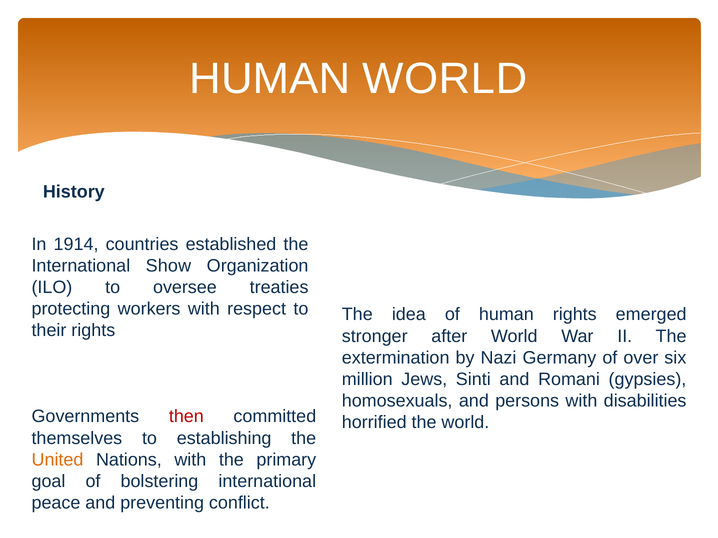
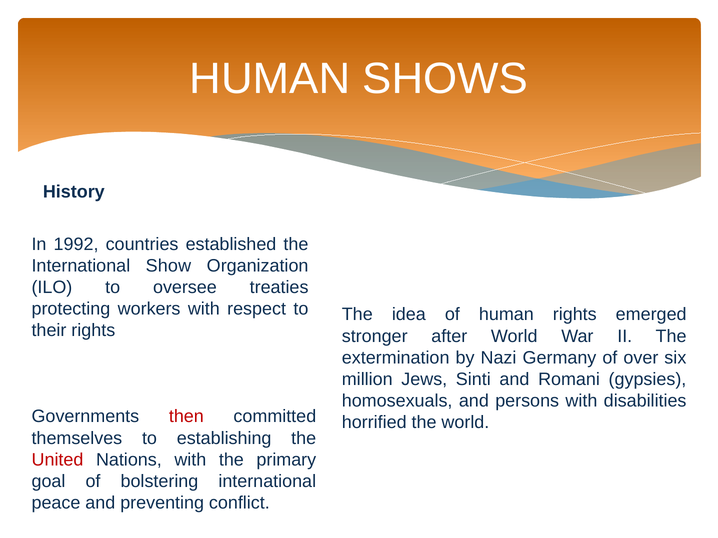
HUMAN WORLD: WORLD -> SHOWS (445, 79)
1914: 1914 -> 1992 (76, 245)
United colour: orange -> red (57, 460)
